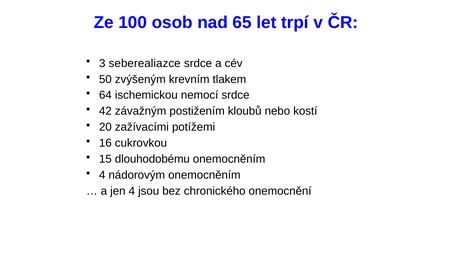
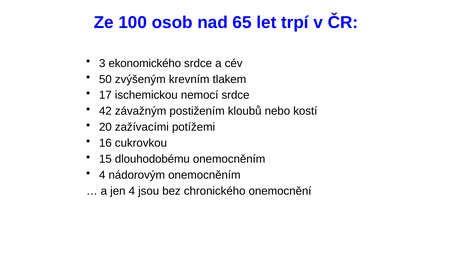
seberealiazce: seberealiazce -> ekonomického (145, 63)
64: 64 -> 17 (105, 95)
